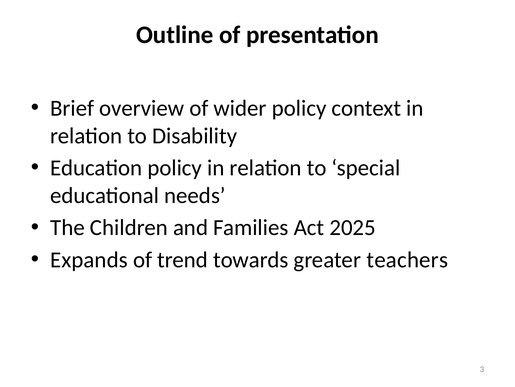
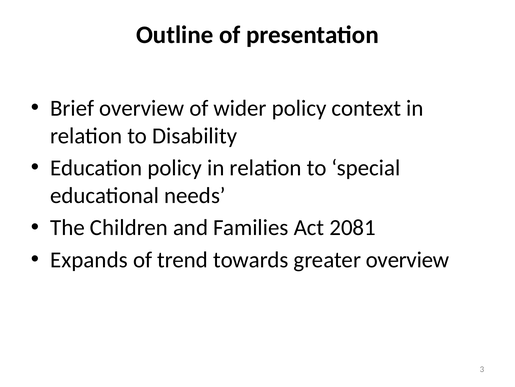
2025: 2025 -> 2081 (353, 227)
greater teachers: teachers -> overview (408, 259)
